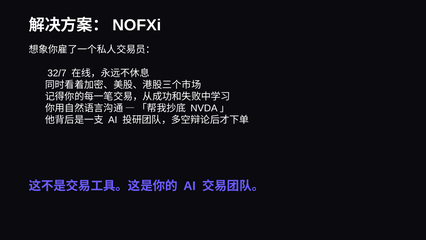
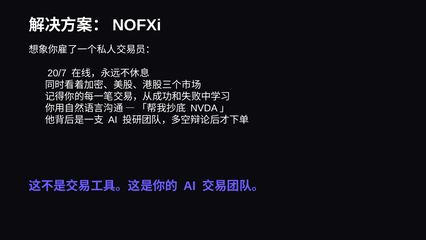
32/7: 32/7 -> 20/7 (57, 73)
